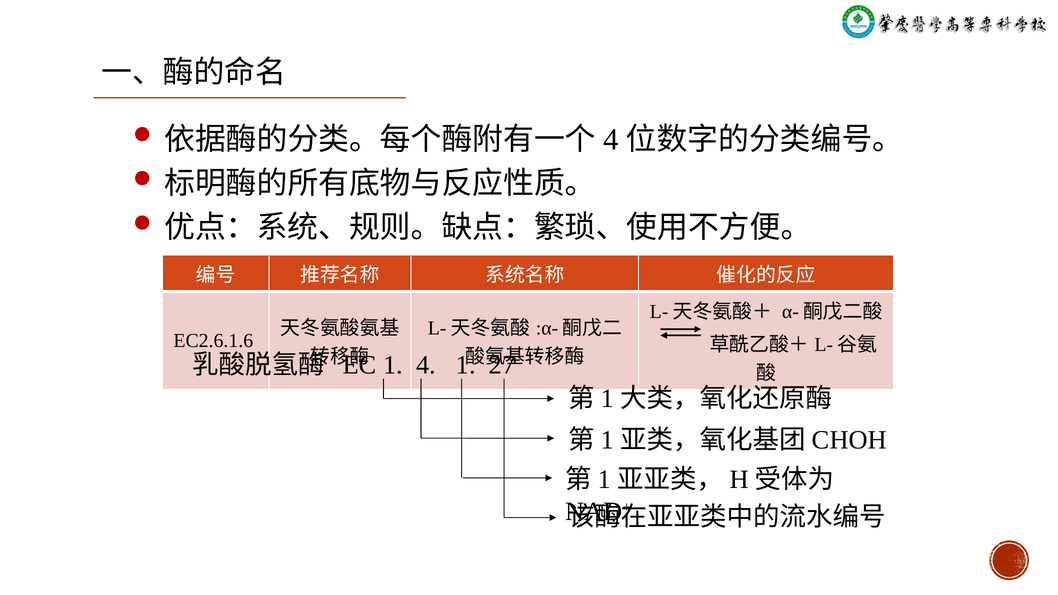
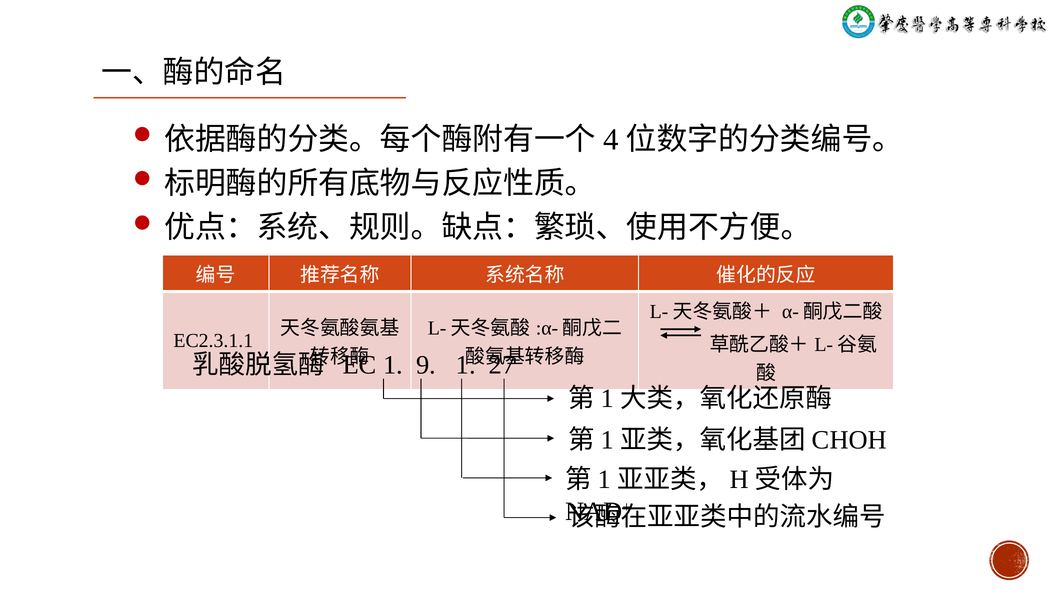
EC2.6.1.6: EC2.6.1.6 -> EC2.3.1.1 (213, 341)
1 4: 4 -> 9 (426, 365)
